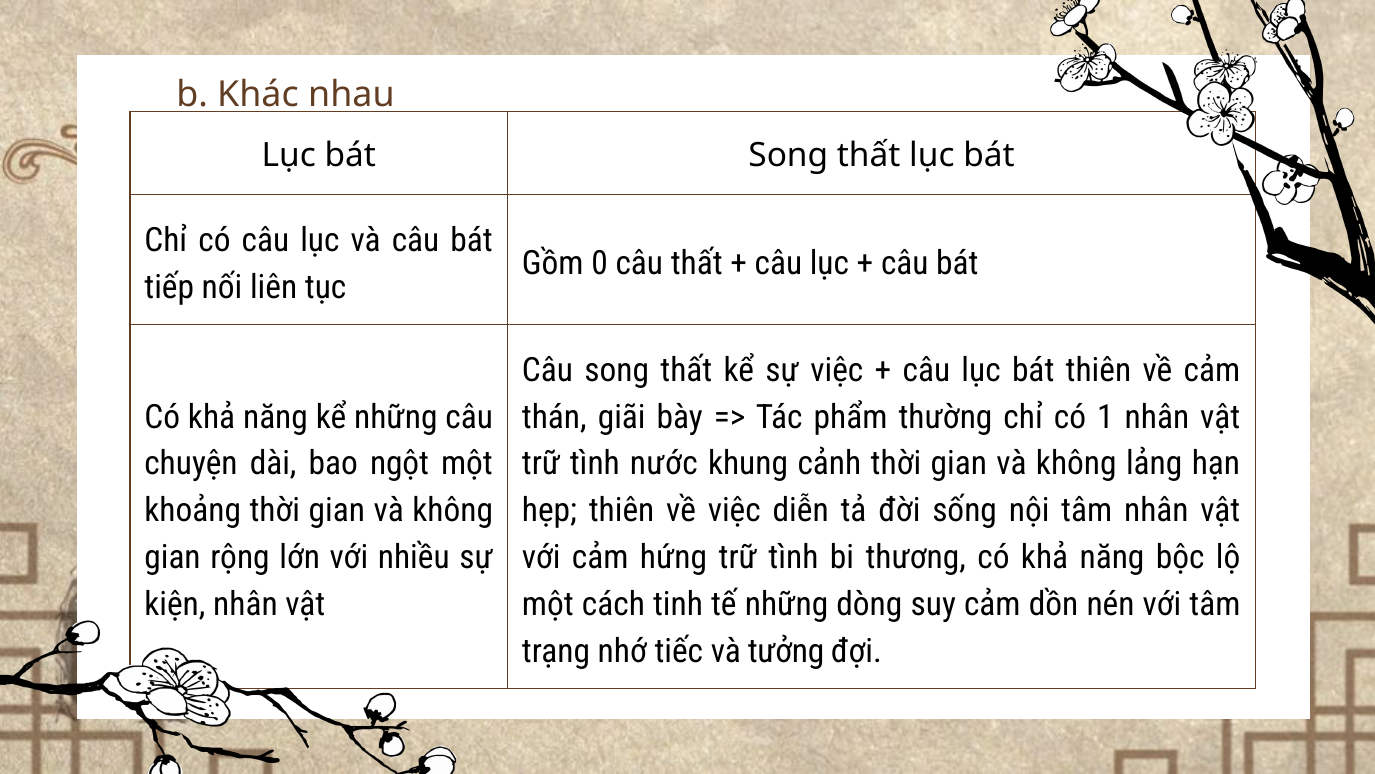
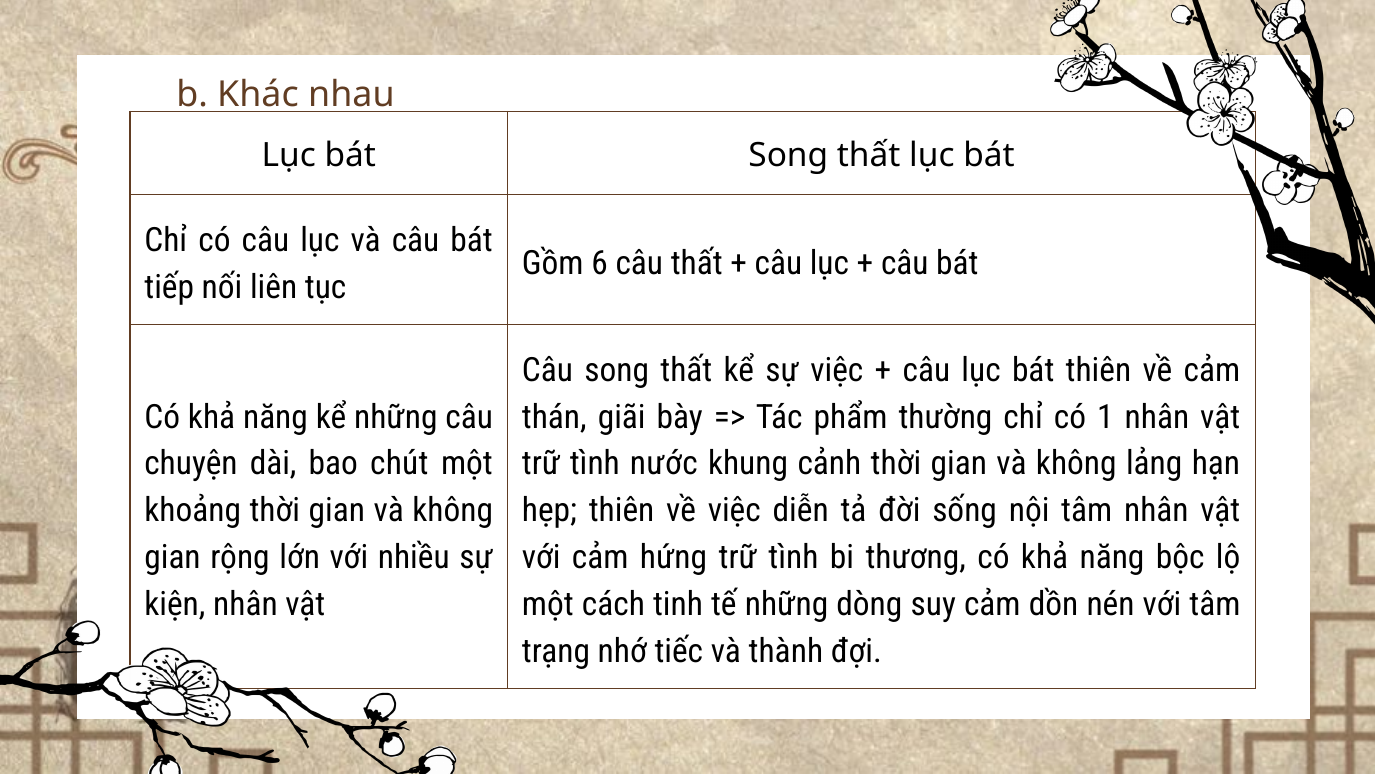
0: 0 -> 6 (600, 264)
ngột: ngột -> chút (399, 464)
tưởng: tưởng -> thành (786, 651)
